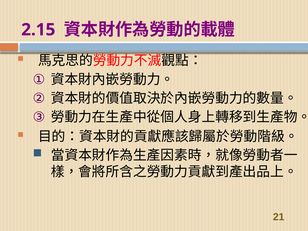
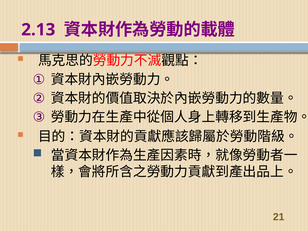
2.15: 2.15 -> 2.13 (38, 30)
